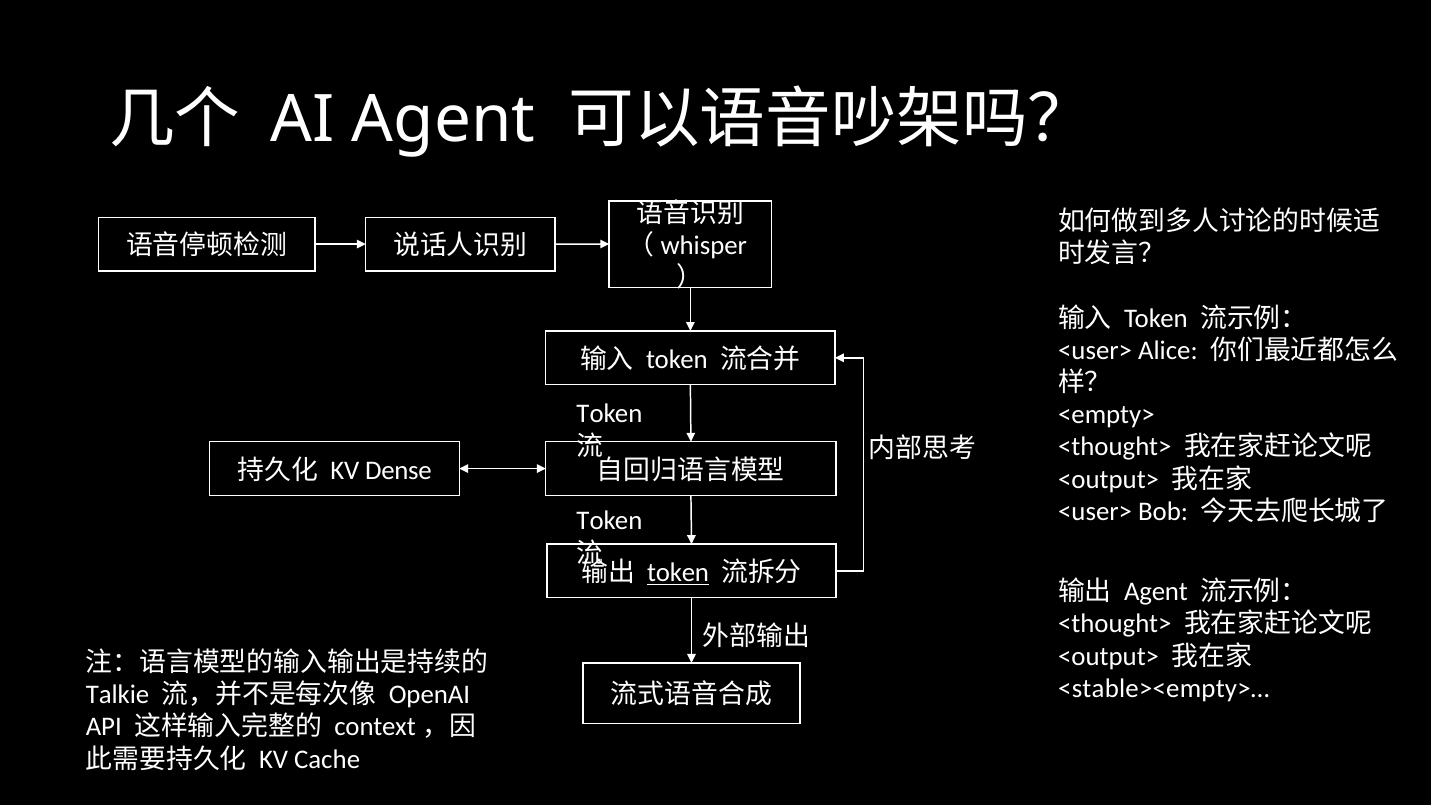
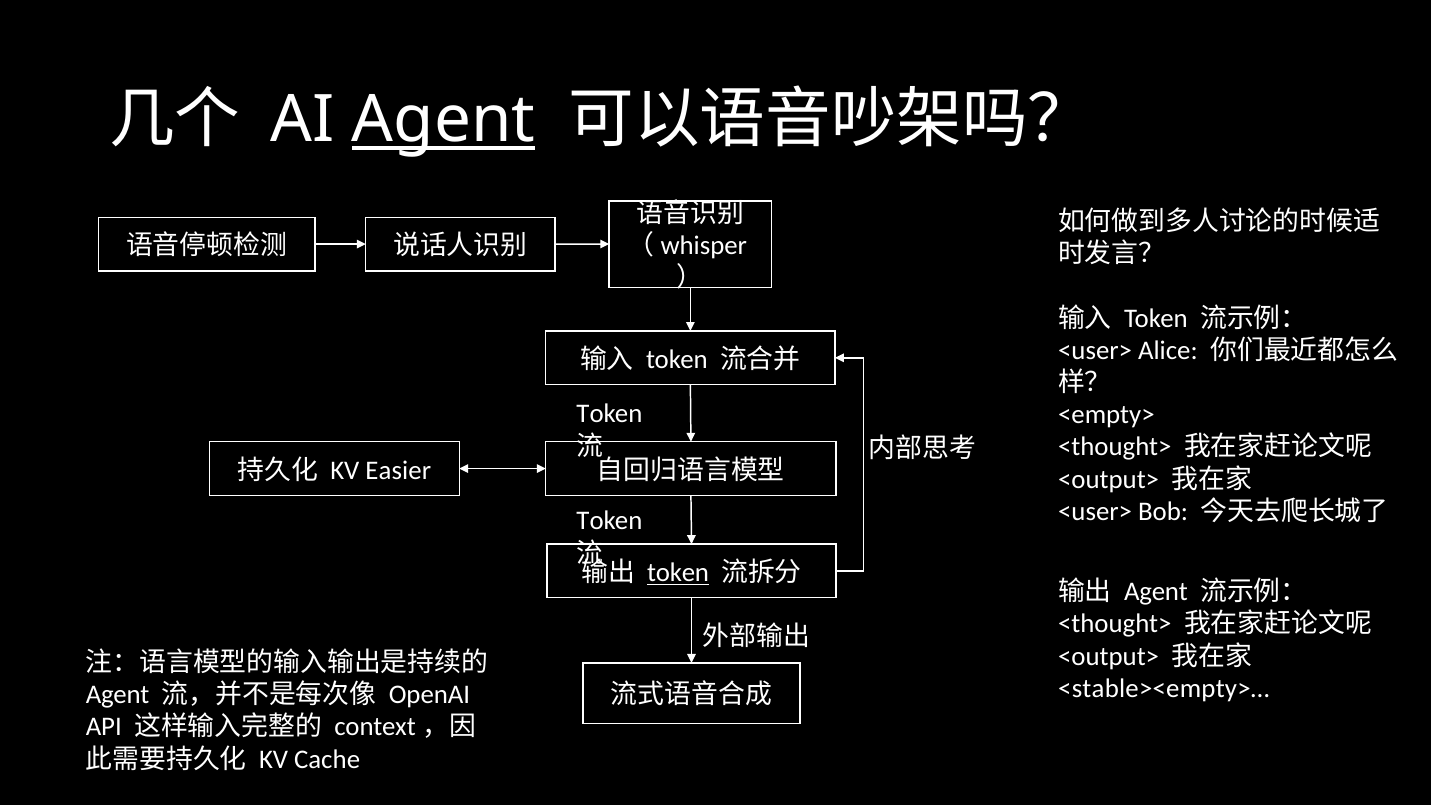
Agent underline: none -> present (444, 120)
Dense: Dense -> Easier (398, 470)
Talkie: Talkie -> Agent (118, 695)
